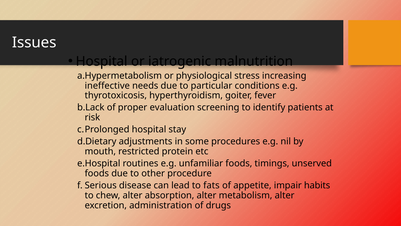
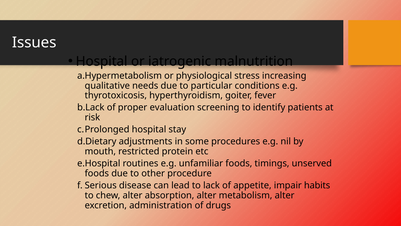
ineffective: ineffective -> qualitative (107, 85)
fats: fats -> lack (212, 185)
